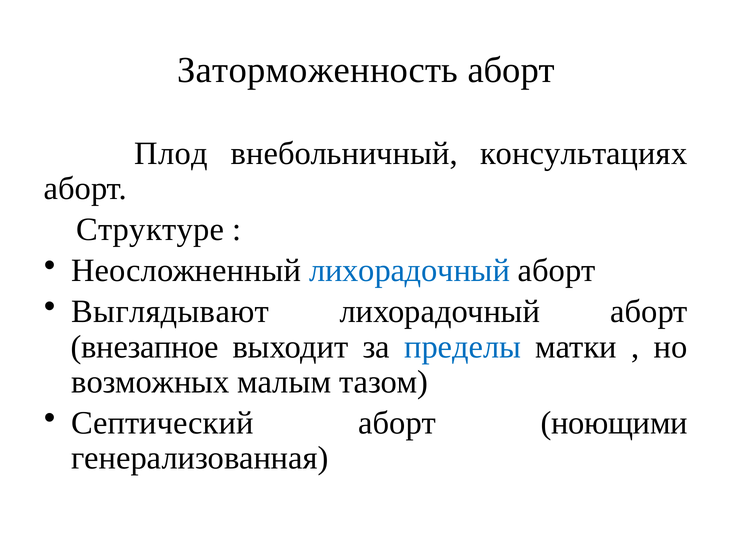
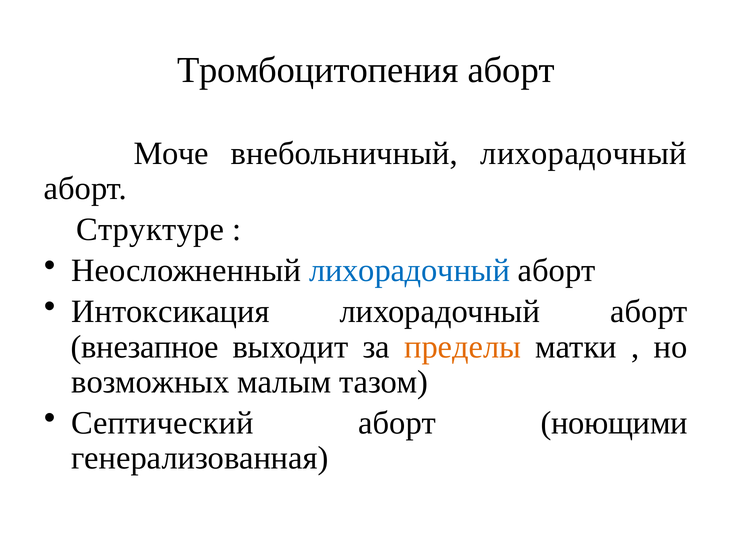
Заторможенность: Заторможенность -> Тромбоцитопения (318, 70)
Плод: Плод -> Моче (171, 154)
внебольничный консультациях: консультациях -> лихорадочный (584, 154)
Выглядывают: Выглядывают -> Интоксикация (170, 312)
пределы colour: blue -> orange (463, 347)
